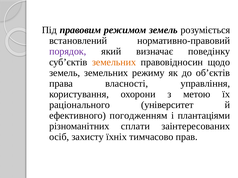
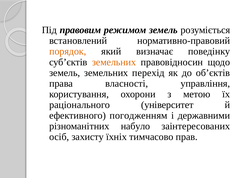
порядок colour: purple -> orange (68, 52)
режиму: режиму -> перехід (148, 73)
плантаціями: плантаціями -> державними (204, 116)
сплати: сплати -> набуло (135, 127)
